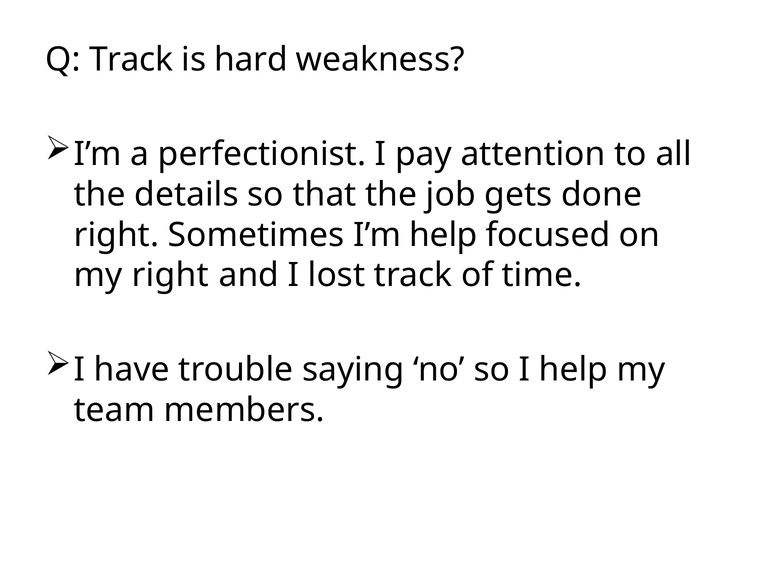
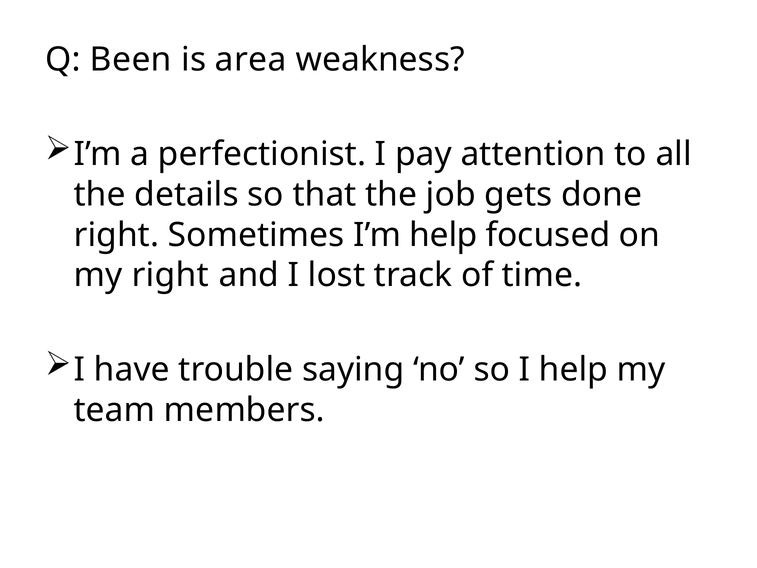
Q Track: Track -> Been (131, 60)
hard: hard -> area (251, 60)
